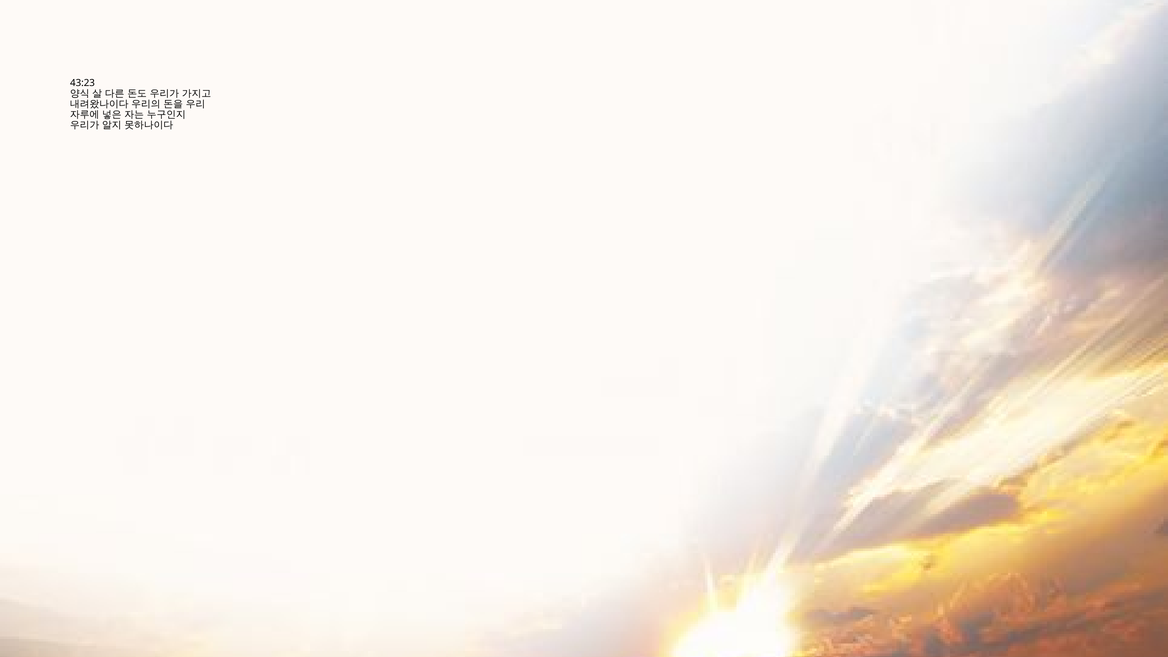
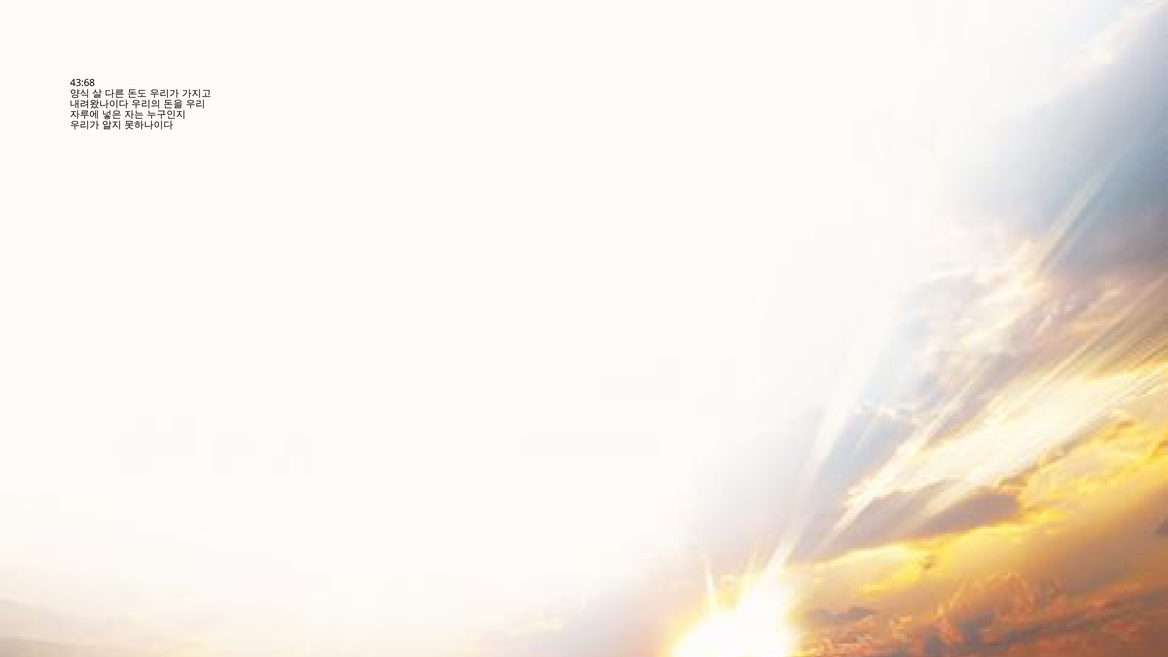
43:23: 43:23 -> 43:68 (83, 83)
